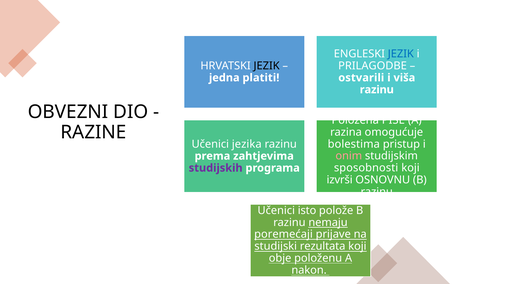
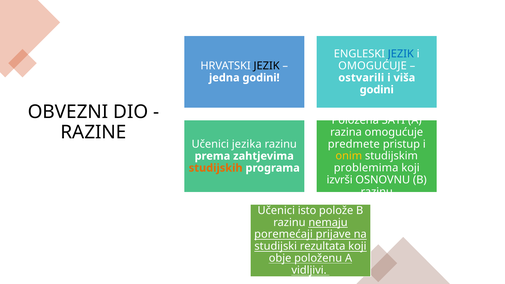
PRILAGODBE: PRILAGODBE -> OMOGUĆUJE (372, 66)
jedna platiti: platiti -> godini (261, 78)
razinu: razinu -> godini (377, 90)
PIŠE: PIŠE -> SATI (393, 120)
bolestima: bolestima -> predmete (354, 144)
onim colour: pink -> yellow (349, 156)
sposobnosti: sposobnosti -> problemima (366, 168)
studijskih colour: purple -> orange (216, 168)
nakon: nakon -> vidljivi (309, 270)
